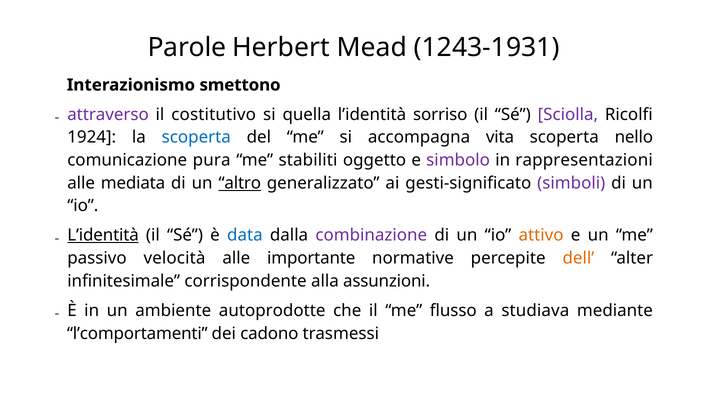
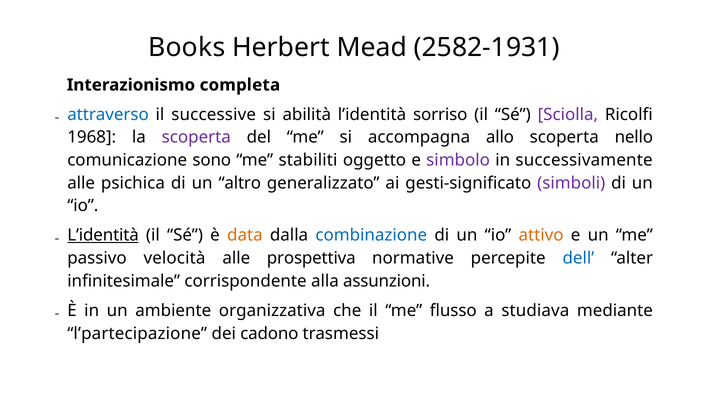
Parole: Parole -> Books (187, 47)
1243-1931: 1243-1931 -> 2582-1931 (487, 47)
smettono: smettono -> completa (240, 85)
attraverso colour: purple -> blue (108, 115)
costitutivo: costitutivo -> successive (214, 115)
quella: quella -> abilità (307, 115)
1924: 1924 -> 1968 (92, 137)
scoperta colour: blue -> purple (196, 137)
vita: vita -> allo (500, 137)
pura: pura -> sono (212, 160)
rappresentazioni: rappresentazioni -> successivamente (584, 160)
mediata: mediata -> psichica (133, 183)
altro underline: present -> none (240, 183)
data colour: blue -> orange (245, 236)
combinazione colour: purple -> blue (371, 236)
importante: importante -> prospettiva (311, 258)
dell colour: orange -> blue (578, 258)
autoprodotte: autoprodotte -> organizzativa (272, 311)
l’comportamenti: l’comportamenti -> l’partecipazione (137, 334)
